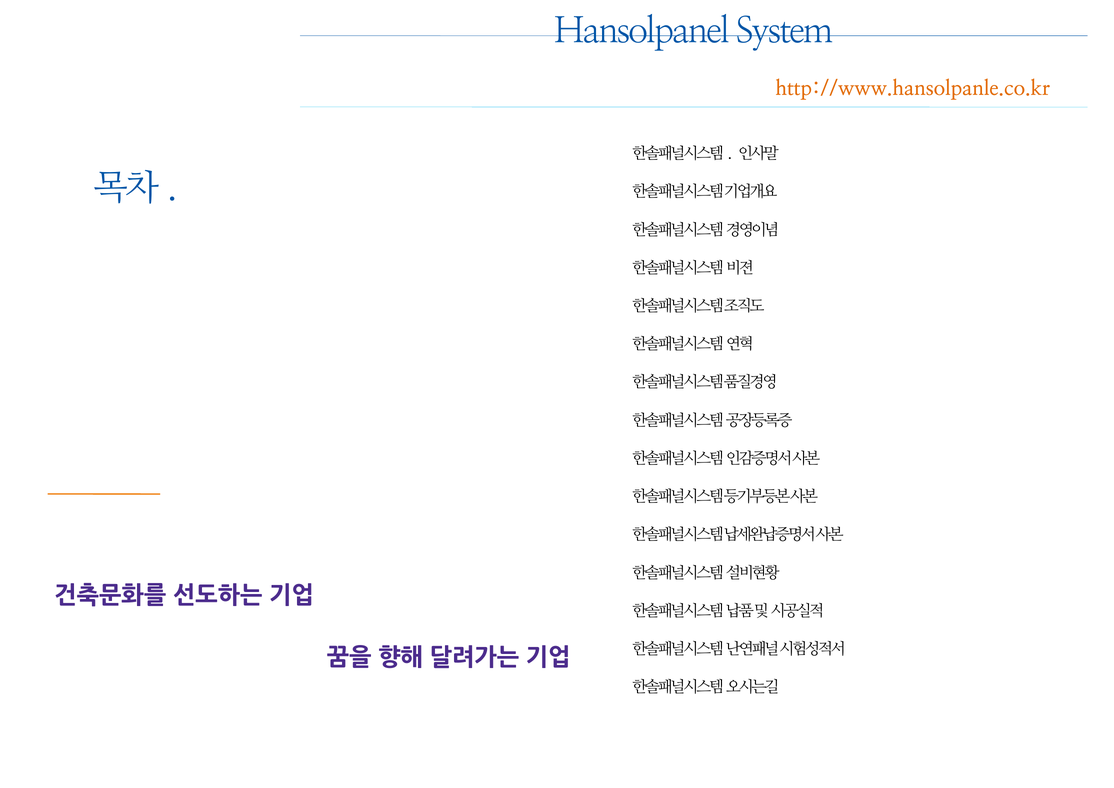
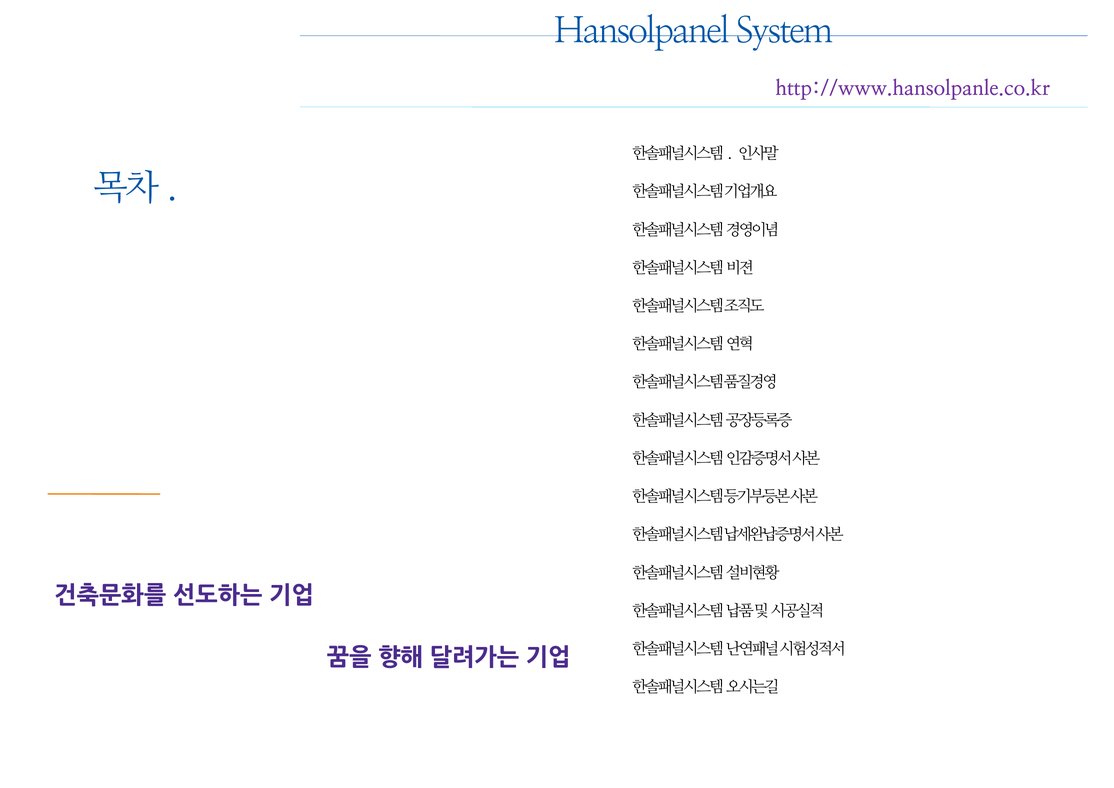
http://www.hansolpanle.co.kr colour: orange -> purple (913, 88)
